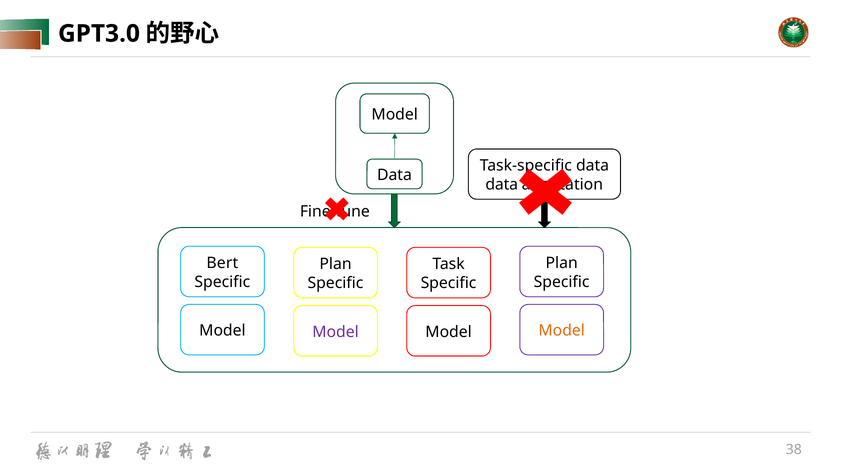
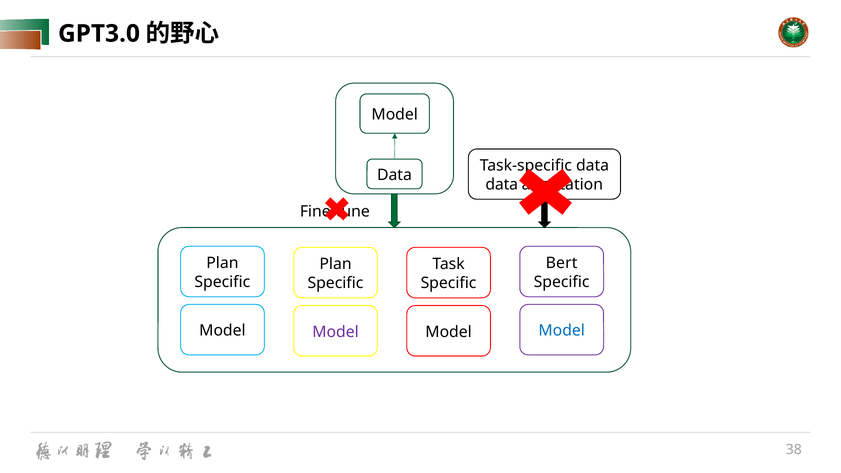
Bert: Bert -> Plan (222, 263)
Plan: Plan -> Bert (562, 263)
Model colour: orange -> blue (562, 331)
